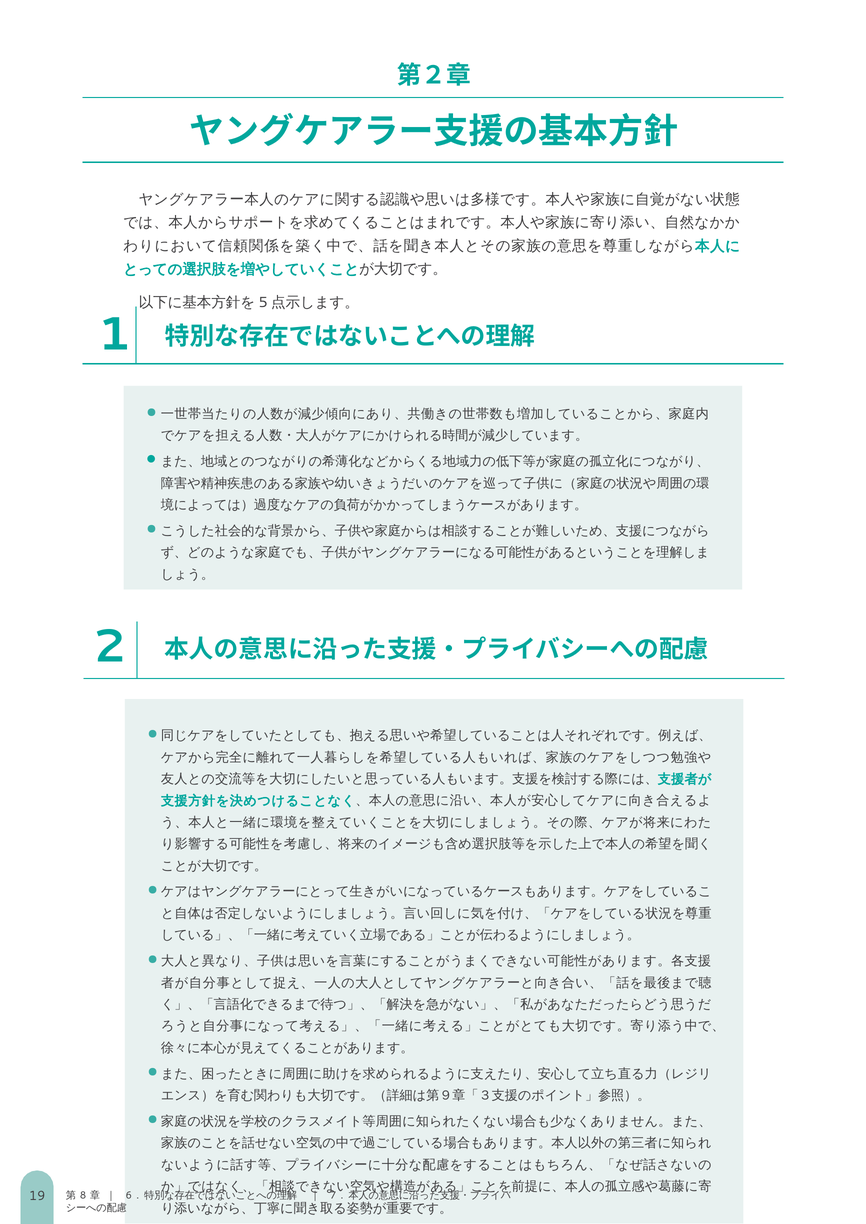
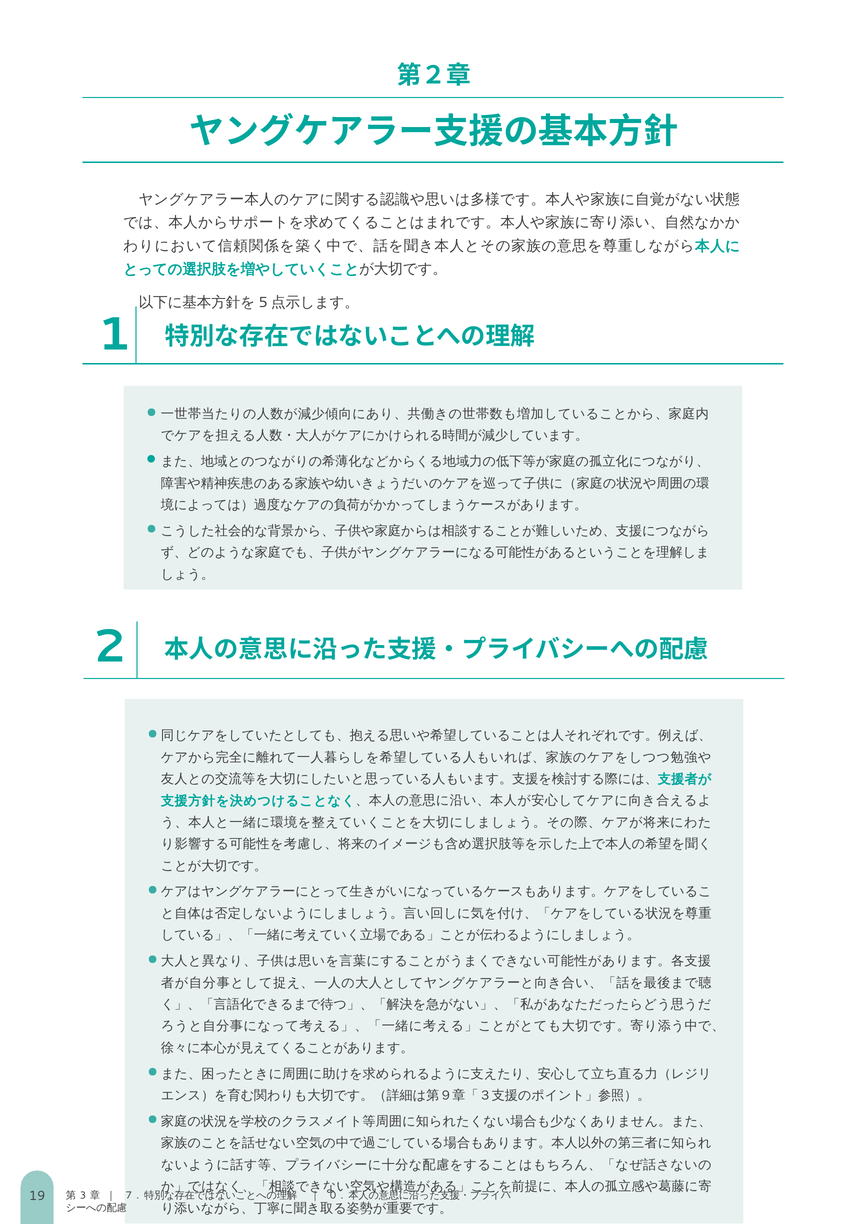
8: 8 -> 3 (83, 1196)
6: 6 -> 7 (129, 1196)
7: 7 -> 0 (333, 1196)
